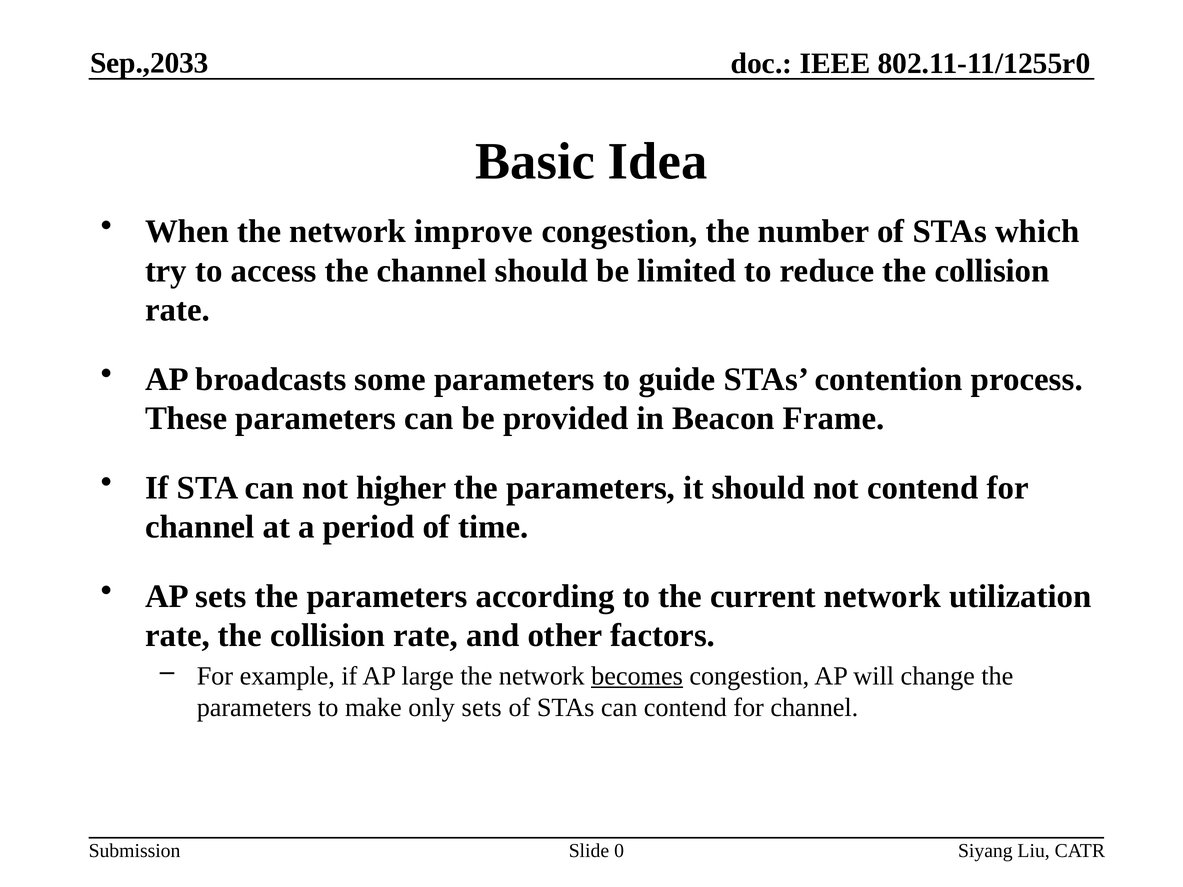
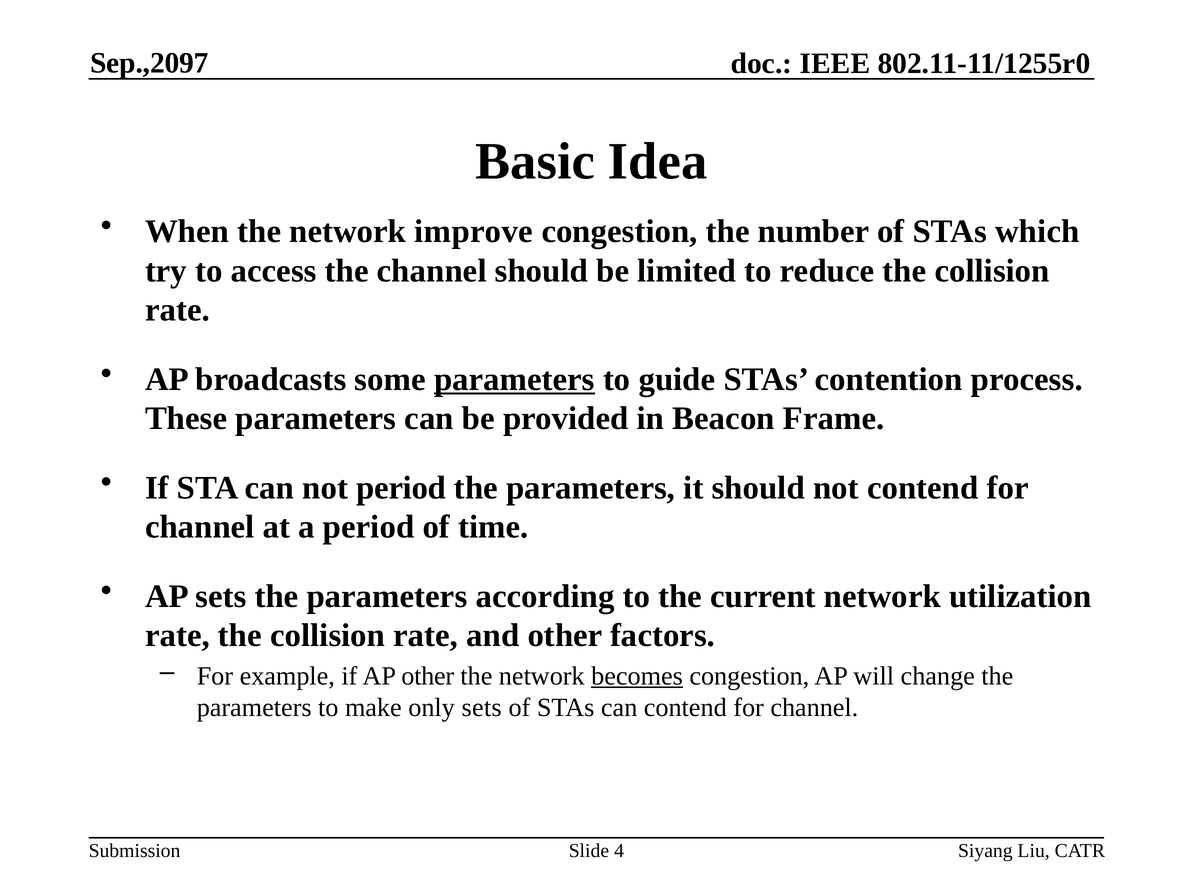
Sep.,2033: Sep.,2033 -> Sep.,2097 (149, 63)
parameters underline: none -> present (514, 379)
not higher: higher -> period (401, 488)
AP large: large -> other (428, 676)
0: 0 -> 4 (619, 851)
